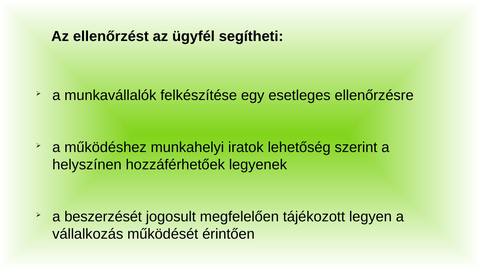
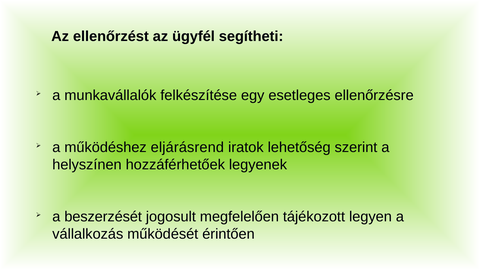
munkahelyi: munkahelyi -> eljárásrend (187, 147)
